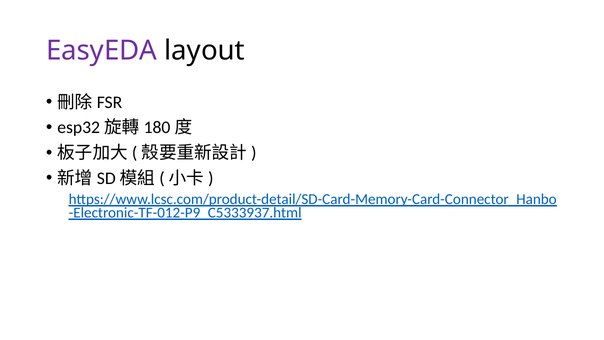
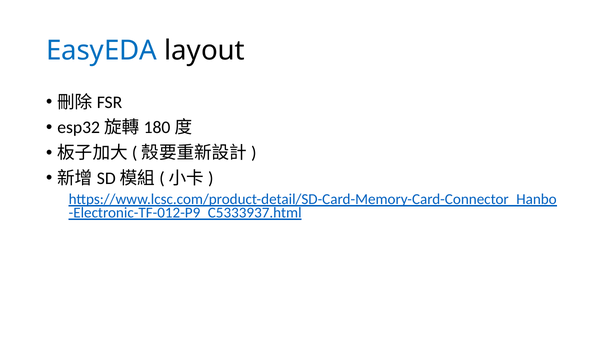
EasyEDA colour: purple -> blue (102, 51)
